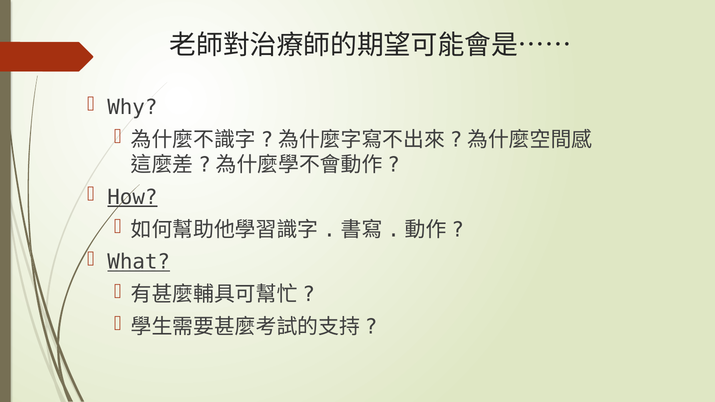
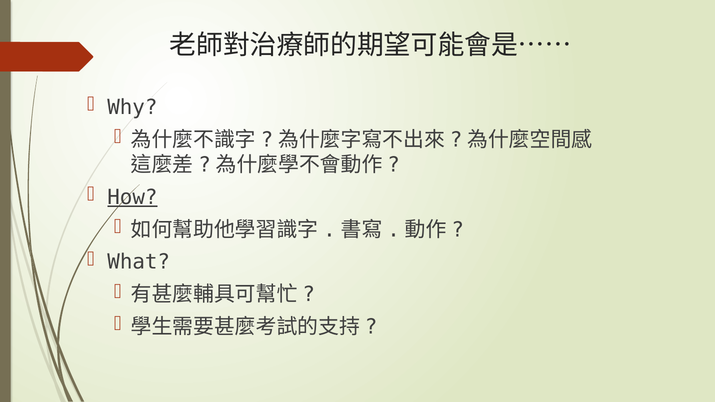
What underline: present -> none (139, 262)
